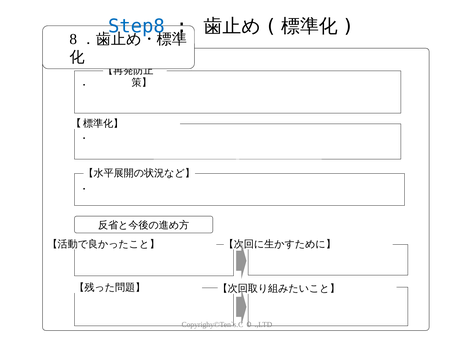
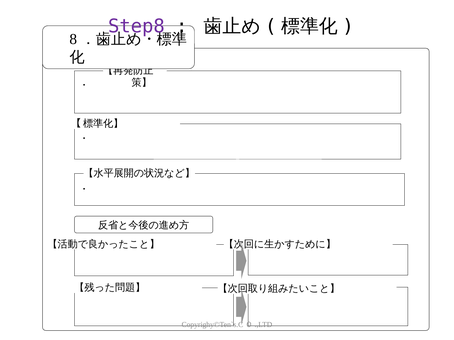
Step8 colour: blue -> purple (137, 26)
